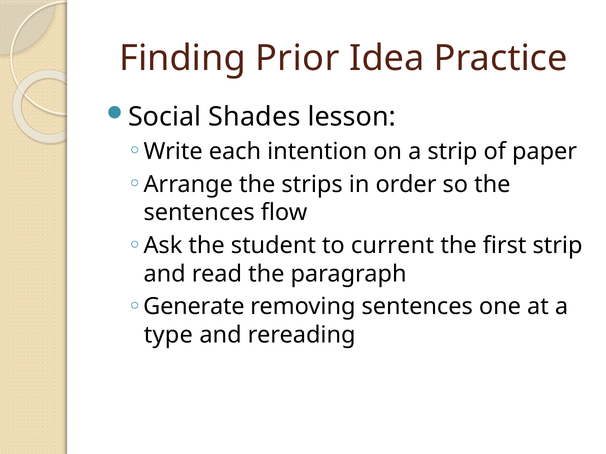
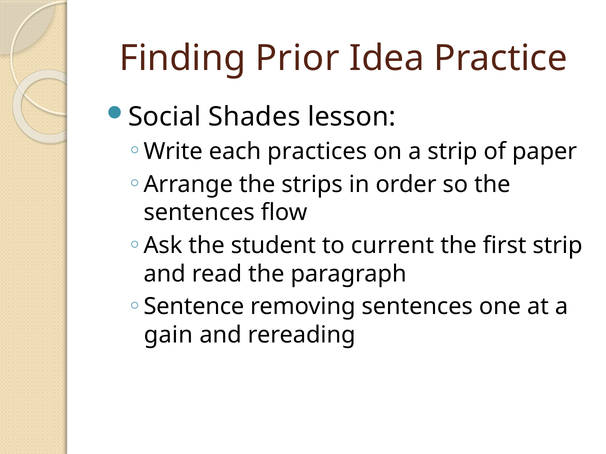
intention: intention -> practices (317, 152)
Generate: Generate -> Sentence (194, 307)
type: type -> gain (168, 335)
